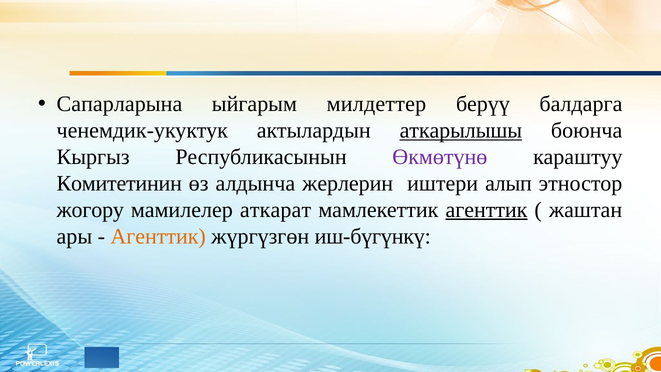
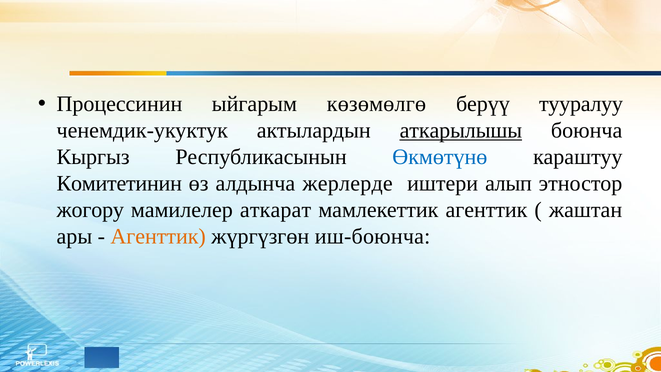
Сапарларына: Сапарларына -> Процессинин (119, 104)
милдеттер: милдеттер -> көзөмөлгө (376, 104)
балдарга: балдарга -> тууралуу (581, 104)
Өкмөтүнө colour: purple -> blue (440, 157)
жерлерин: жерлерин -> жерлерде (348, 183)
агенттик underline: present -> none (487, 210)
иш-бүгүнкү: иш-бүгүнкү -> иш-боюнча (373, 236)
